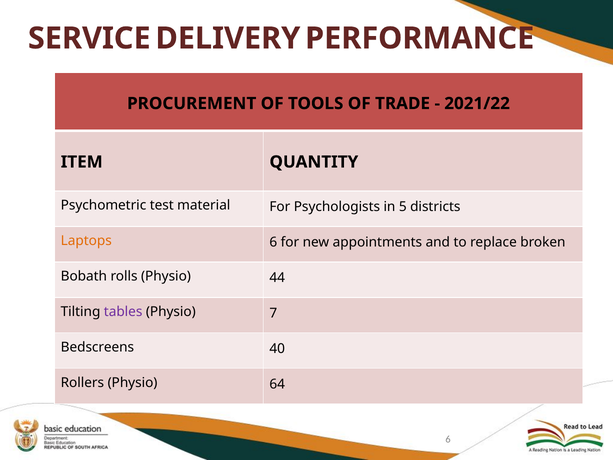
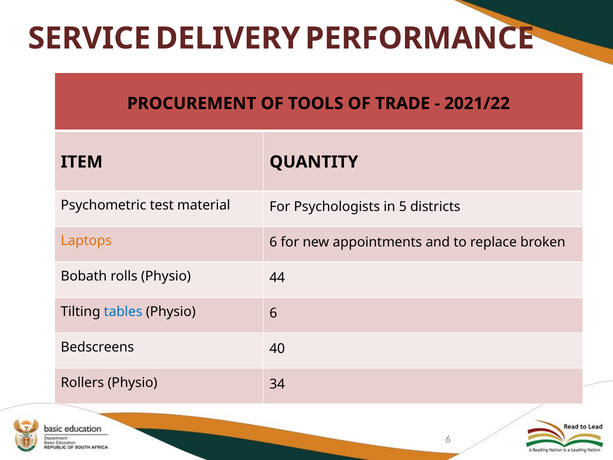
tables colour: purple -> blue (123, 312)
Physio 7: 7 -> 6 (273, 313)
64: 64 -> 34 (277, 384)
